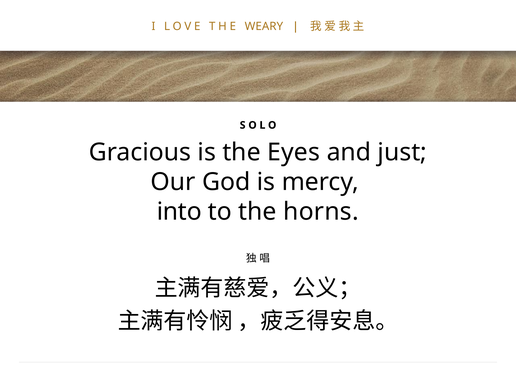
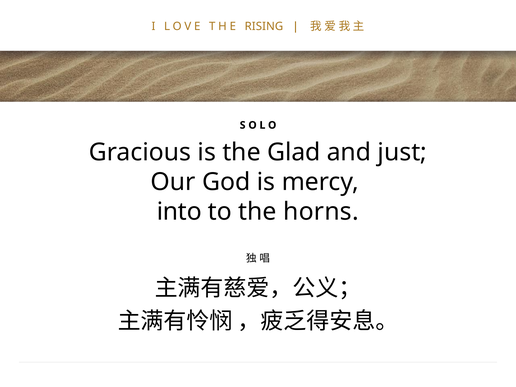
WEARY: WEARY -> RISING (264, 26)
Eyes: Eyes -> Glad (294, 152)
